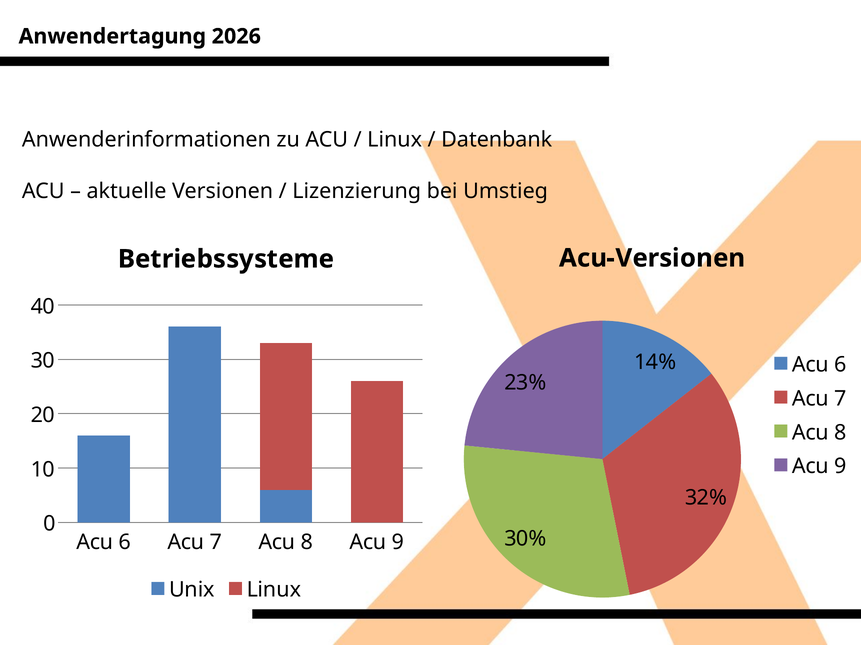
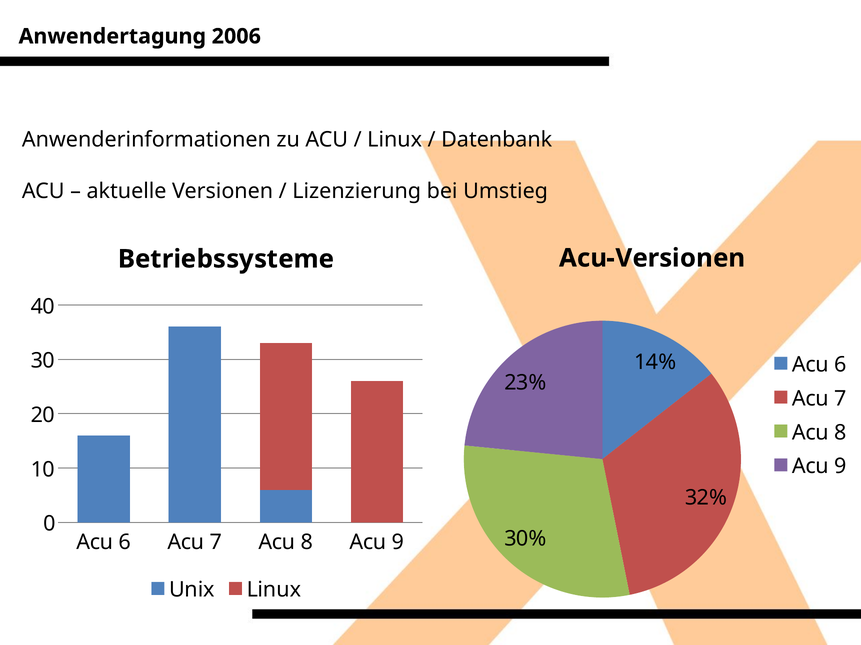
2026: 2026 -> 2006 (236, 36)
